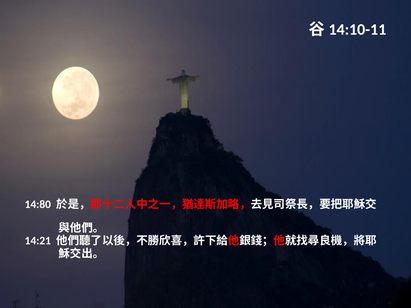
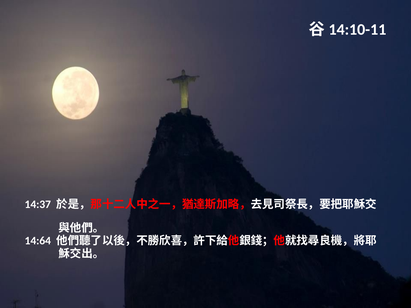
14:80: 14:80 -> 14:37 (38, 204)
14:21: 14:21 -> 14:64 (38, 241)
